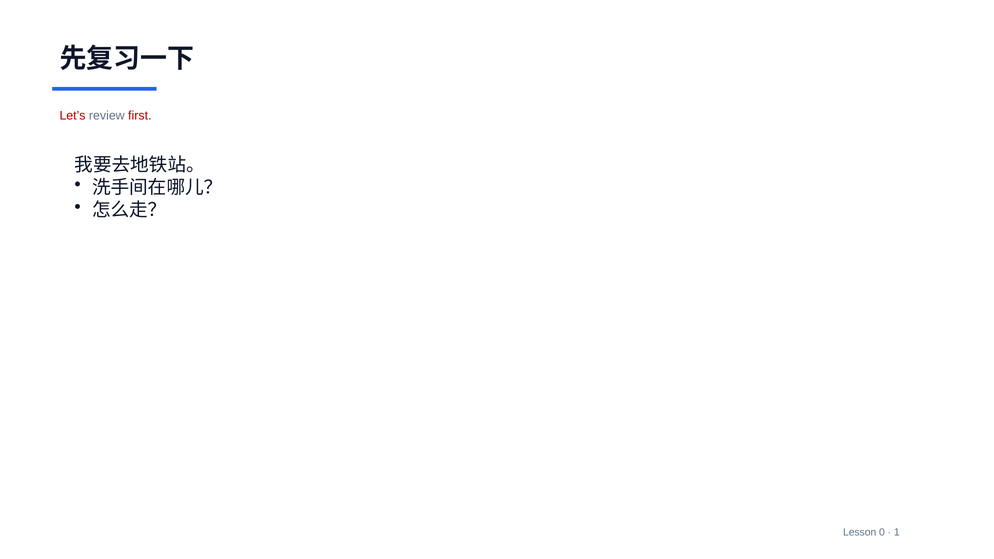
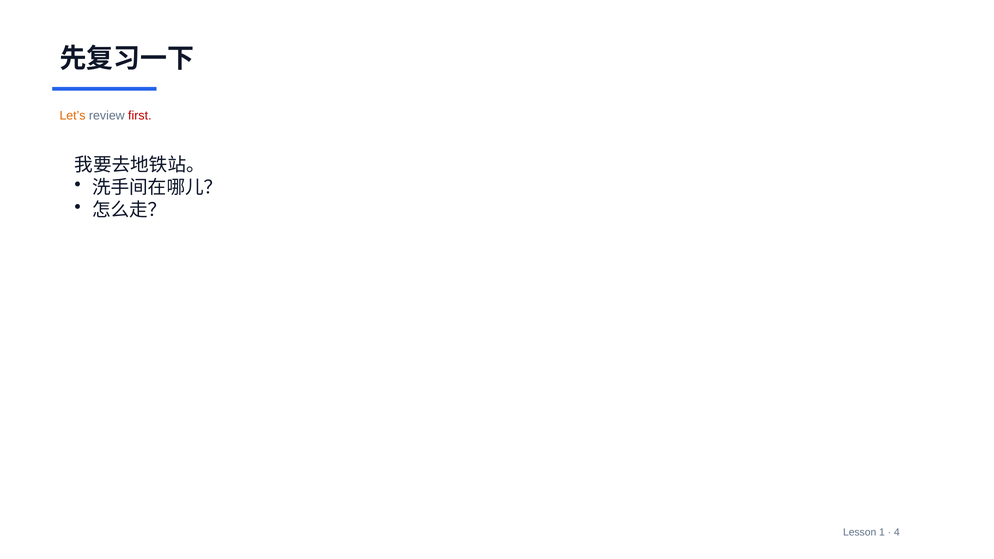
Let’s colour: red -> orange (73, 116)
0: 0 -> 1 (882, 532)
1: 1 -> 4 (897, 532)
